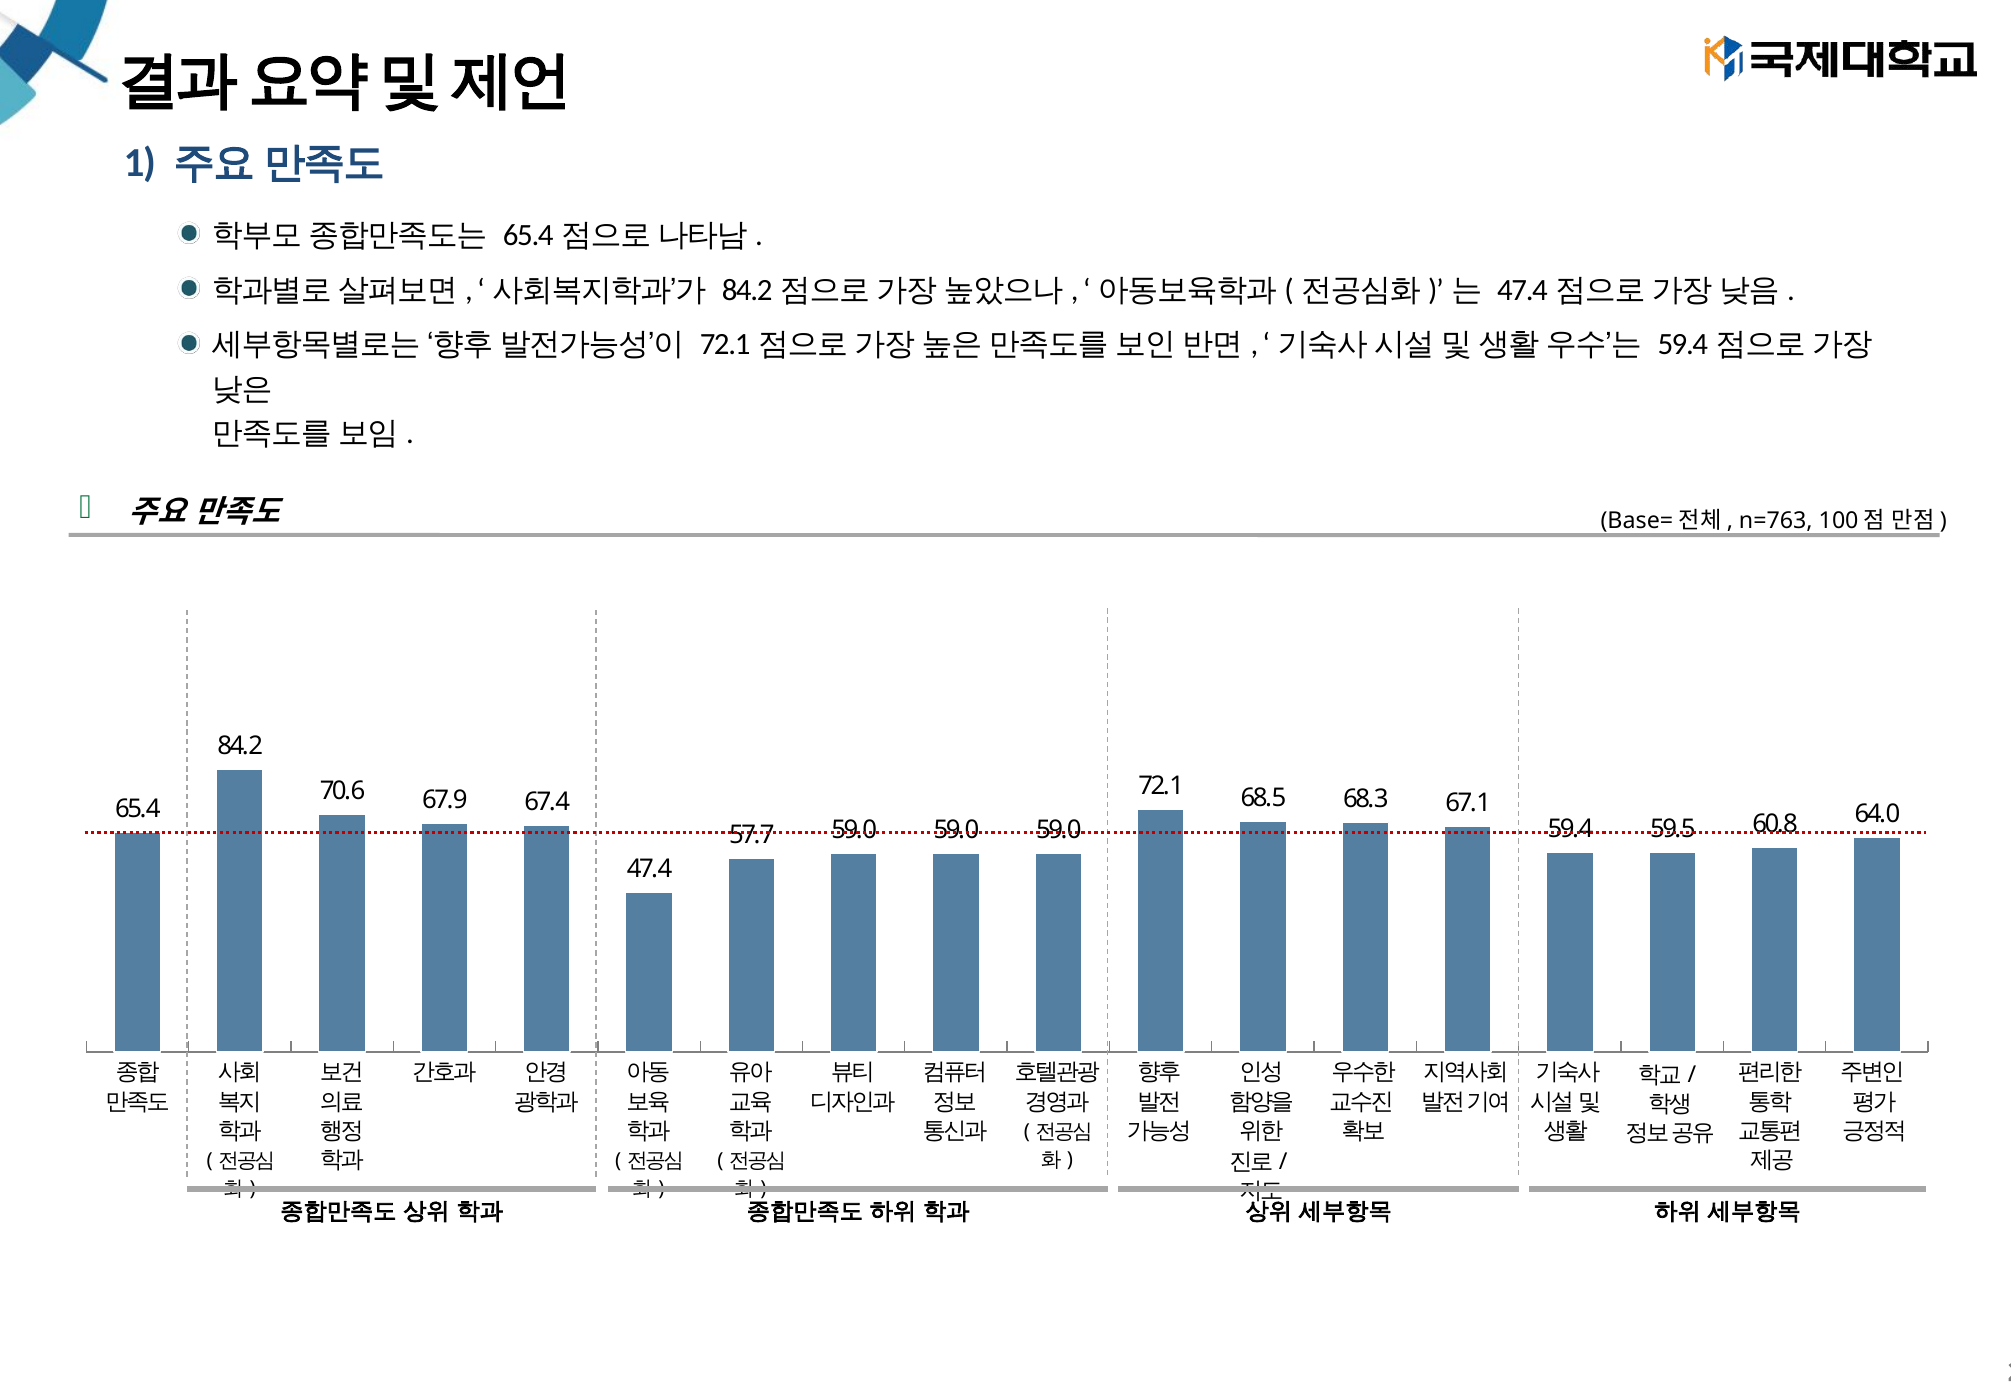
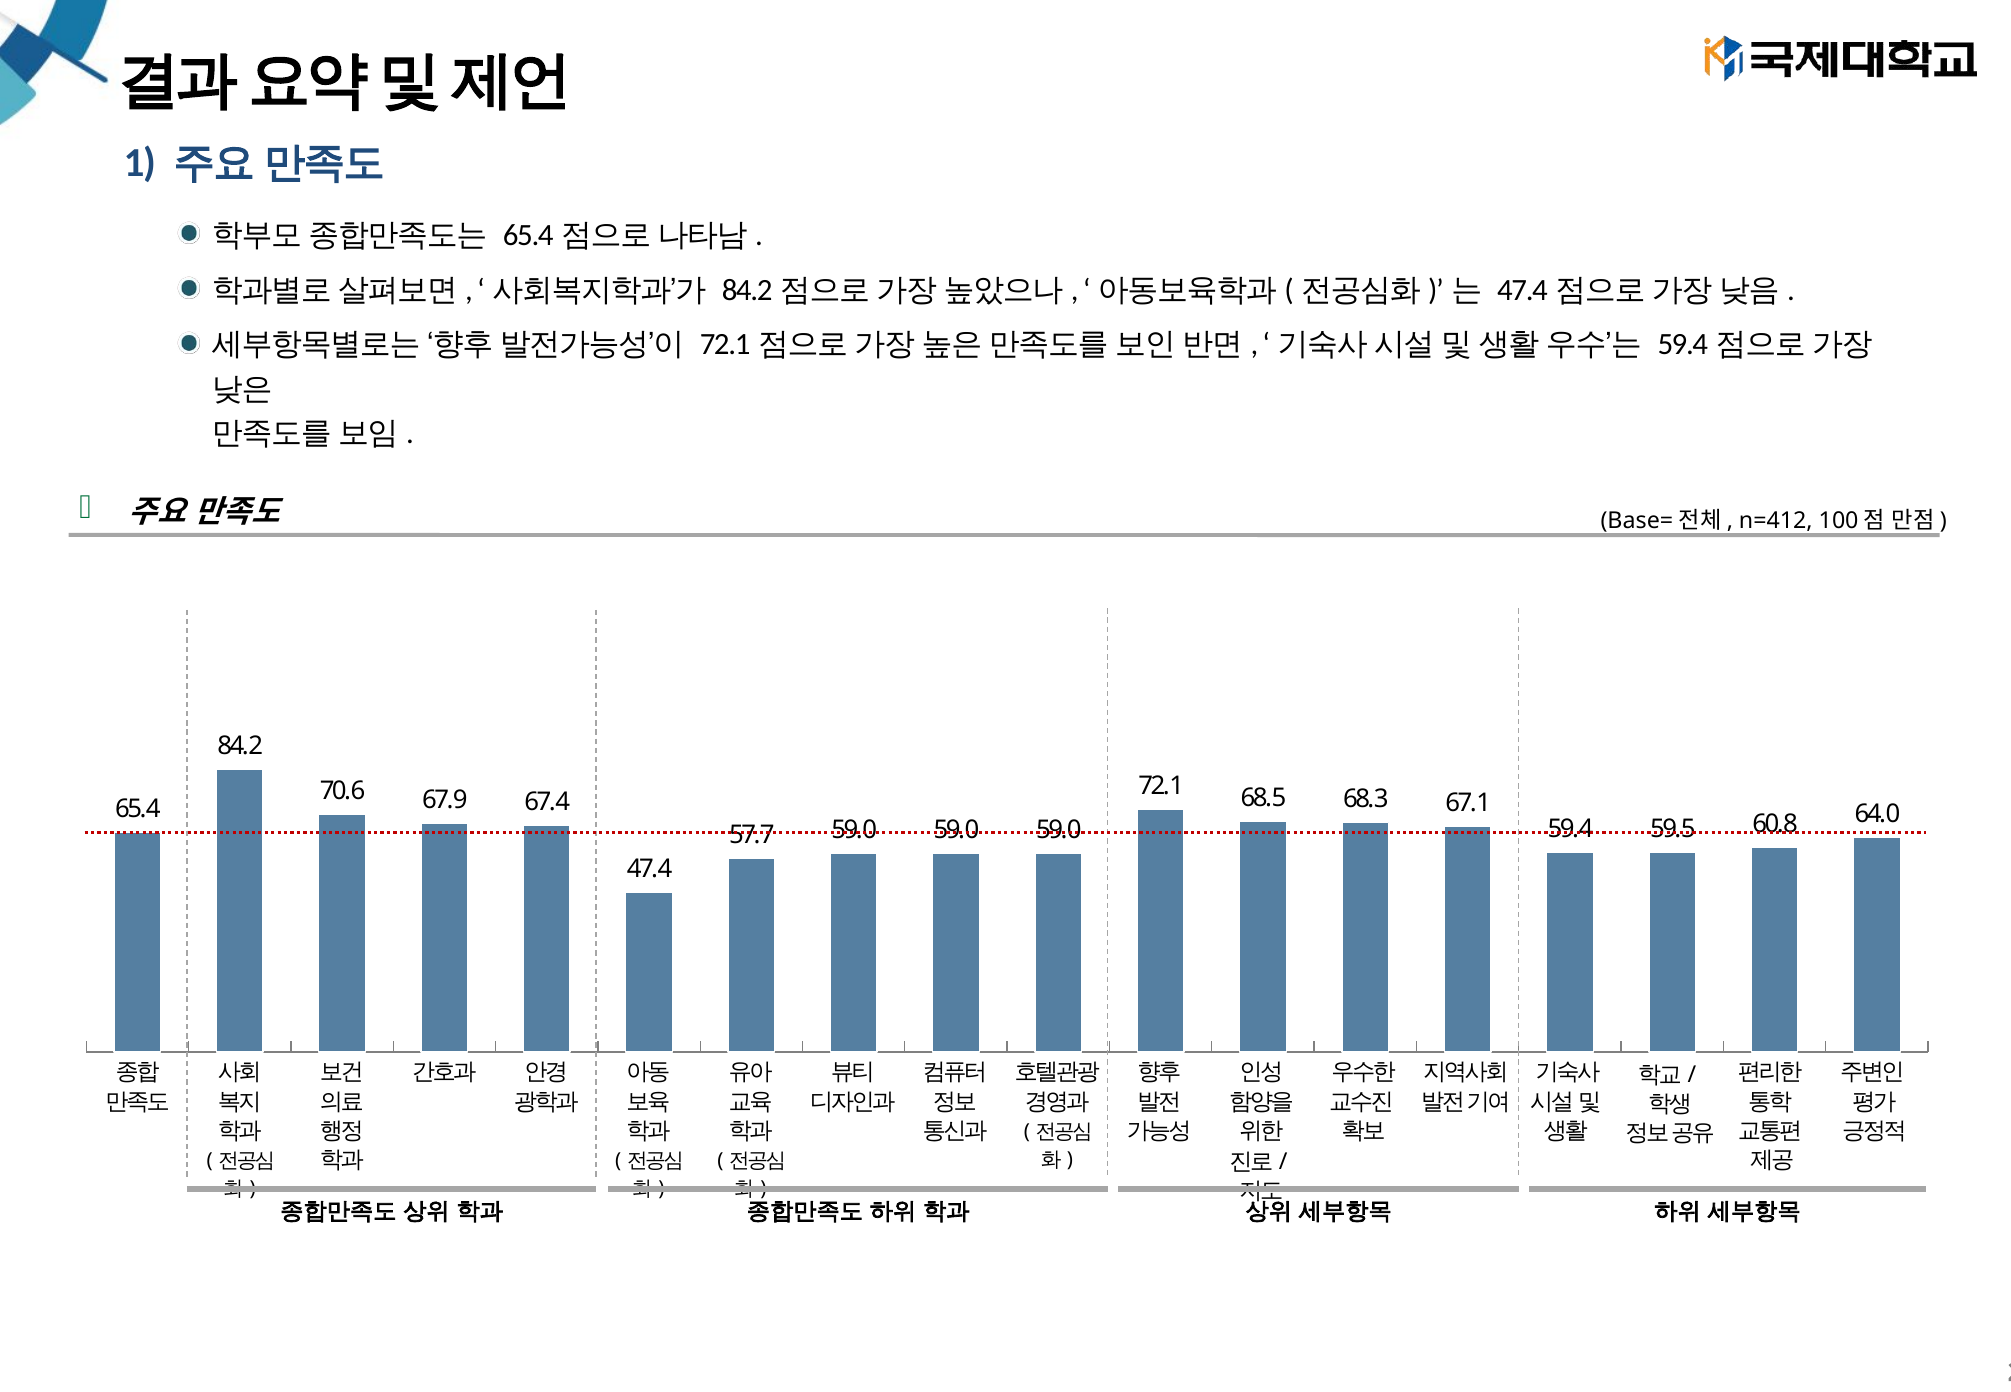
n=763: n=763 -> n=412 (1776, 521)
